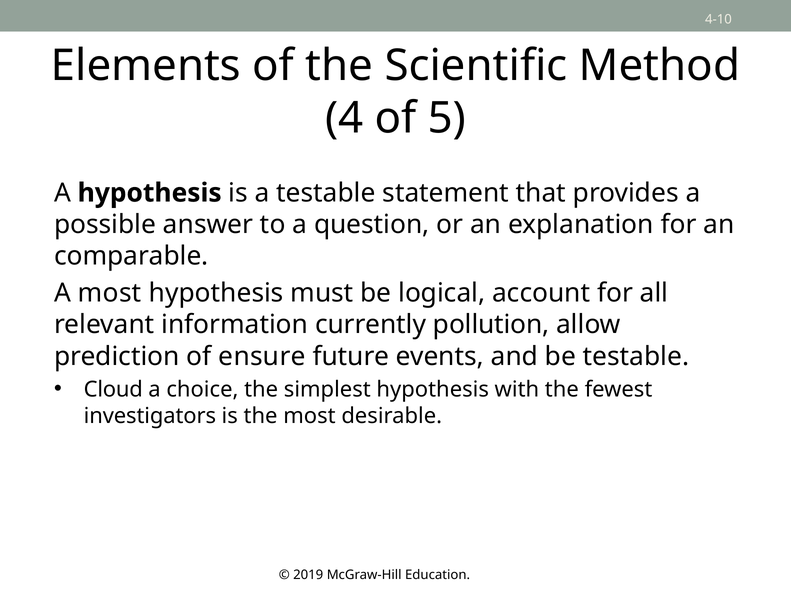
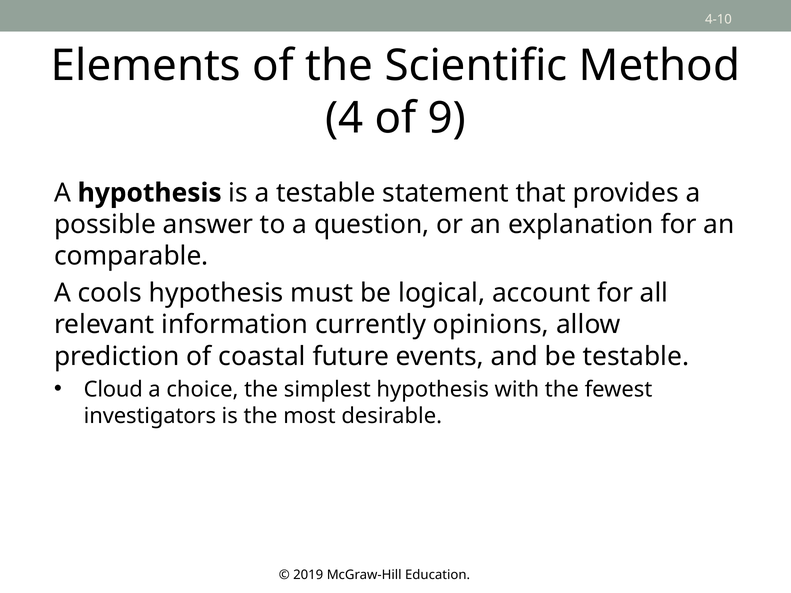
5: 5 -> 9 (447, 118)
A most: most -> cools (110, 293)
pollution: pollution -> opinions (491, 325)
ensure: ensure -> coastal (262, 356)
